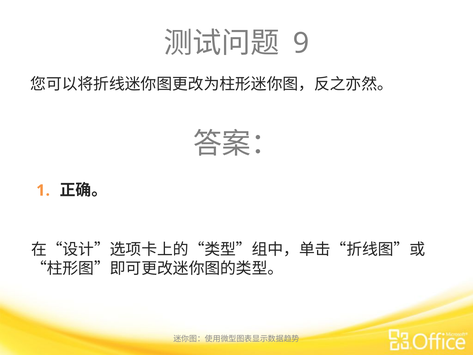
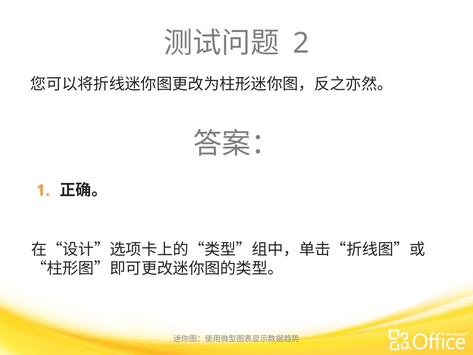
9: 9 -> 2 (301, 43)
